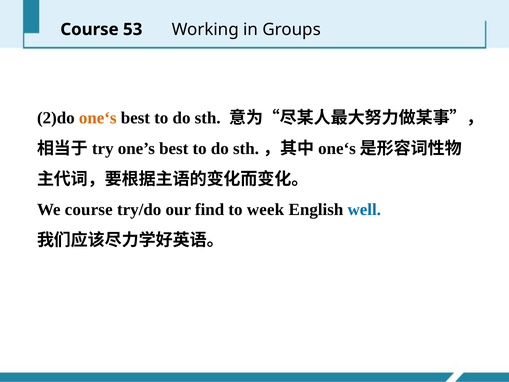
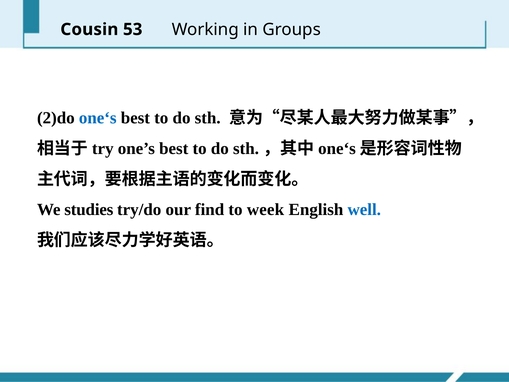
Course: Course -> Cousin (89, 29)
one‘s colour: orange -> blue (98, 118)
We course: course -> studies (89, 210)
